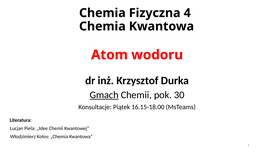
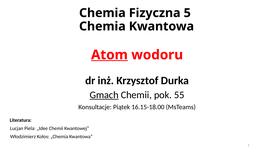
4: 4 -> 5 (187, 13)
Atom underline: none -> present (109, 55)
30: 30 -> 55 (179, 95)
